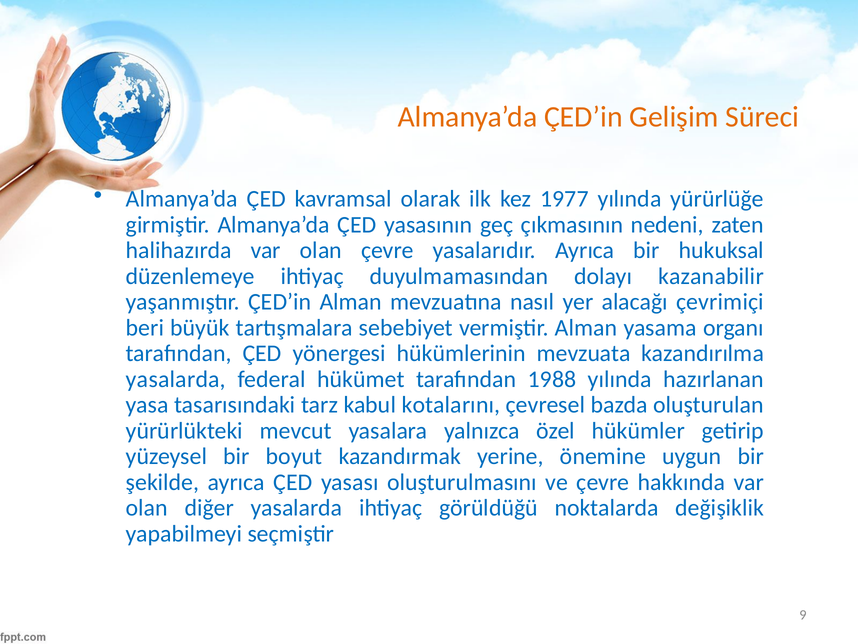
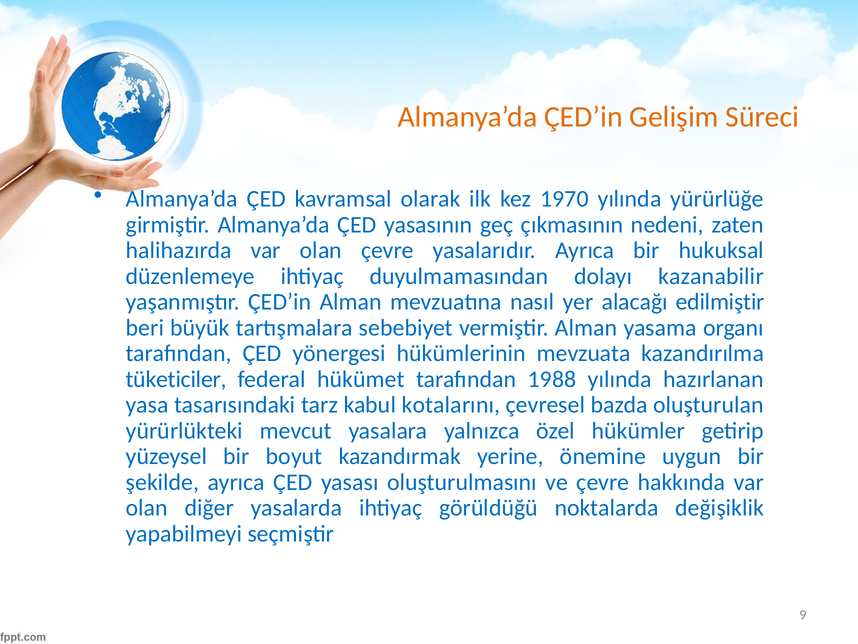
1977: 1977 -> 1970 (564, 199)
çevrimiçi: çevrimiçi -> edilmiştir (720, 302)
yasalarda: yasalarda -> tüketiciler (176, 379)
